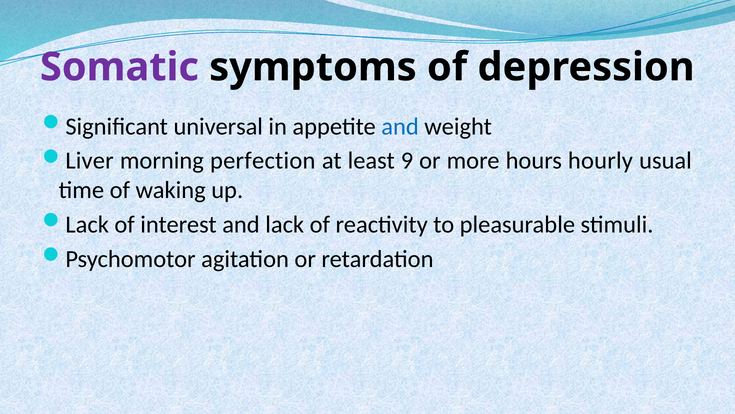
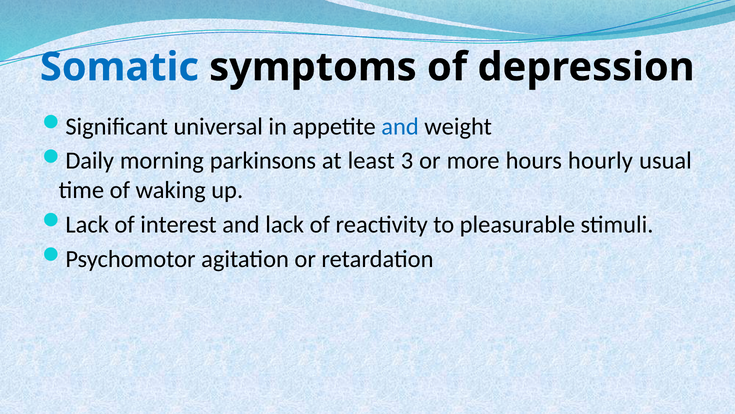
Somatic colour: purple -> blue (119, 67)
Liver: Liver -> Daily (90, 161)
perfection: perfection -> parkinsons (263, 161)
9: 9 -> 3 (407, 161)
